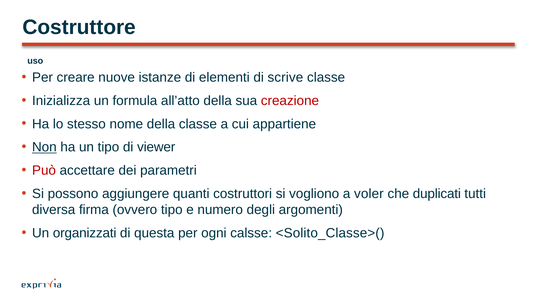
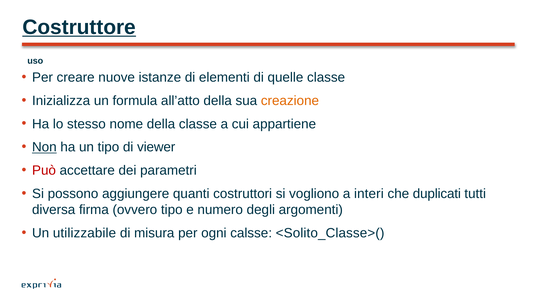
Costruttore underline: none -> present (79, 27)
scrive: scrive -> quelle (285, 77)
creazione colour: red -> orange (290, 101)
voler: voler -> interi (369, 194)
organizzati: organizzati -> utilizzabile (85, 233)
questa: questa -> misura (154, 233)
